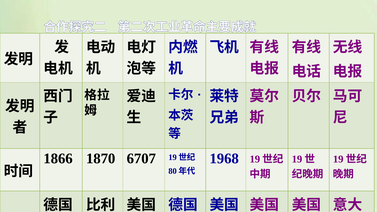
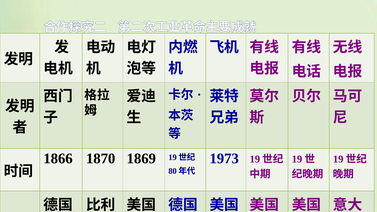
6707: 6707 -> 1869 (141, 159)
1968: 1968 -> 1973 (224, 159)
